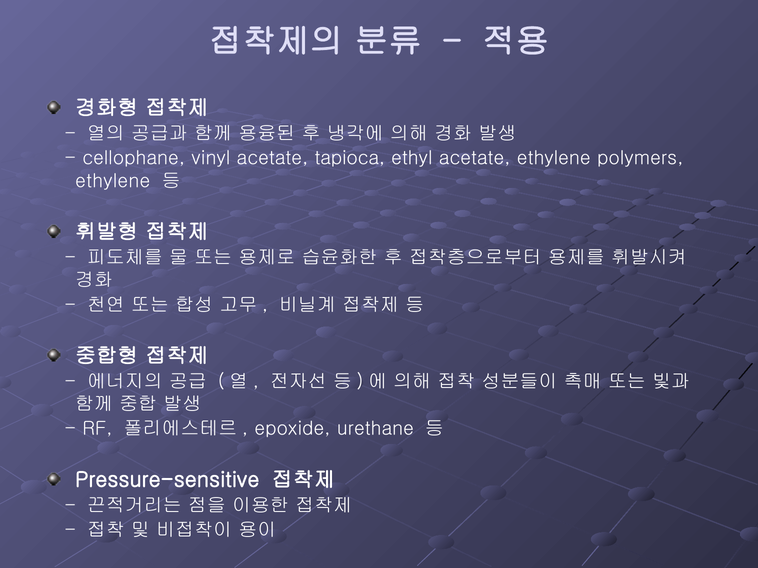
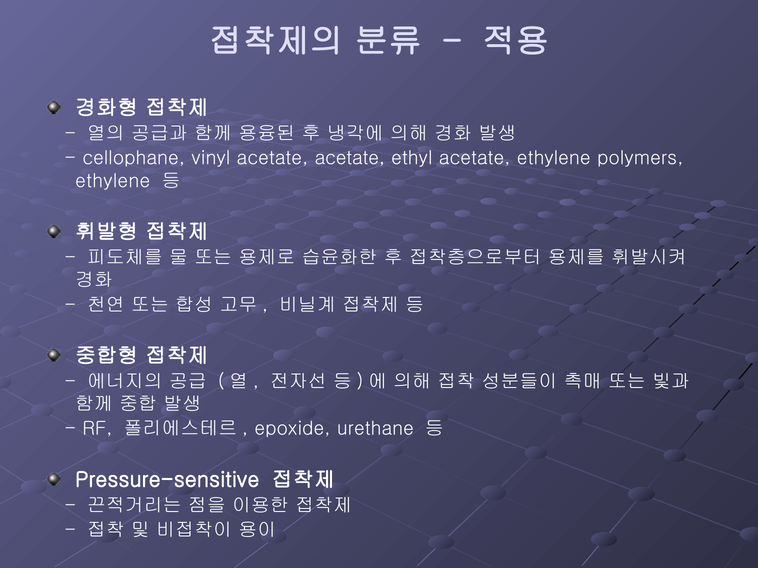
acetate tapioca: tapioca -> acetate (350, 158)
